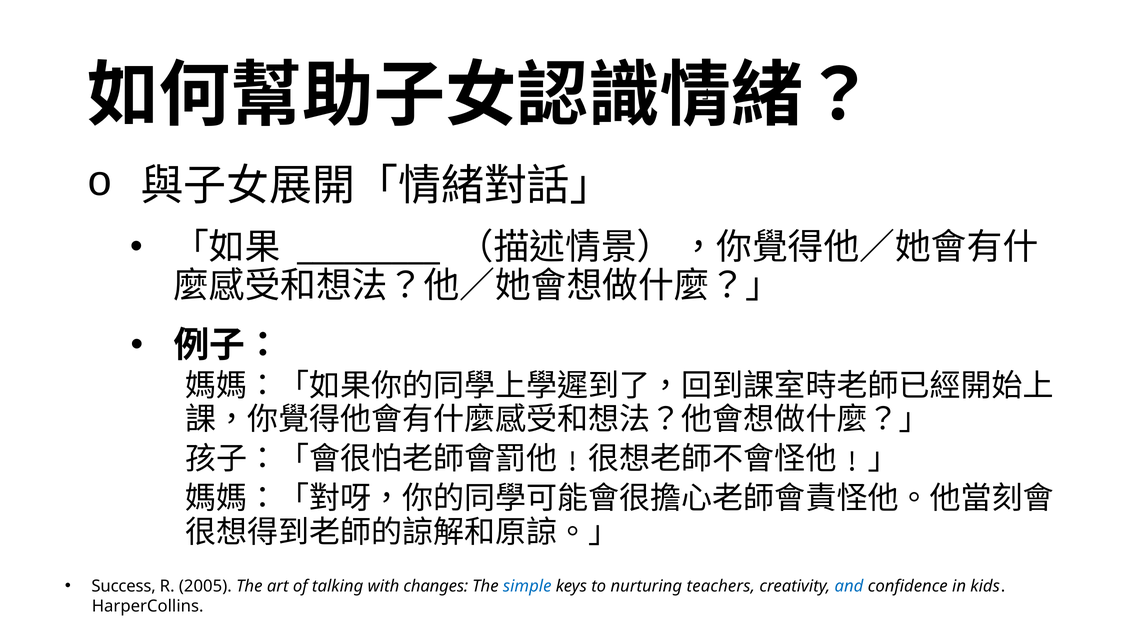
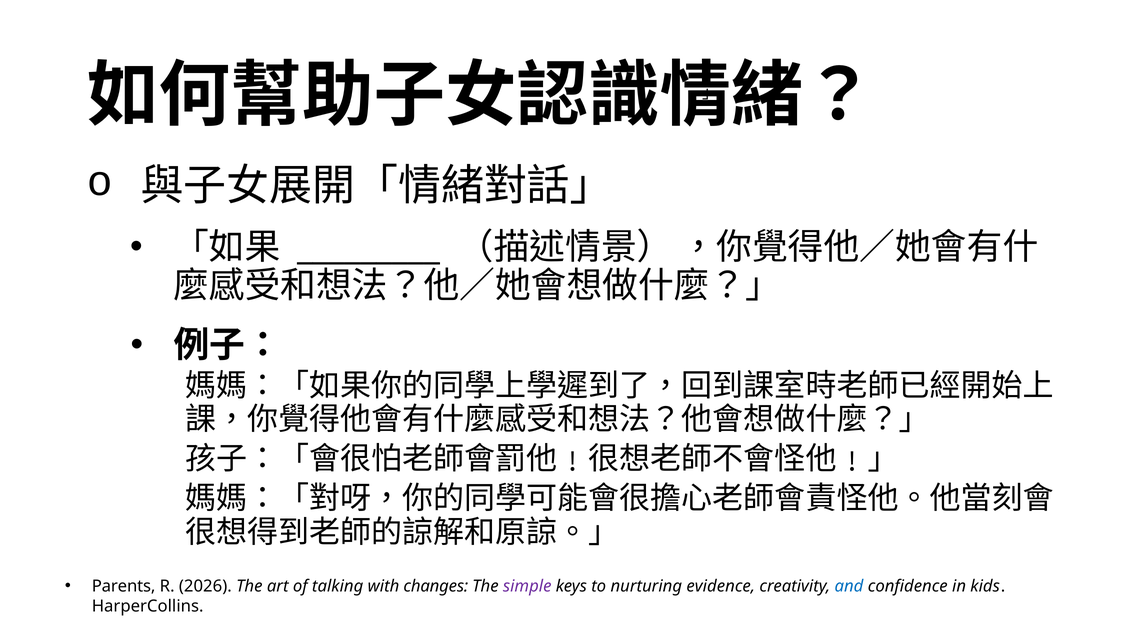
Success: Success -> Parents (124, 586)
2005: 2005 -> 2026 (205, 586)
simple colour: blue -> purple (527, 586)
teachers: teachers -> evidence (721, 586)
